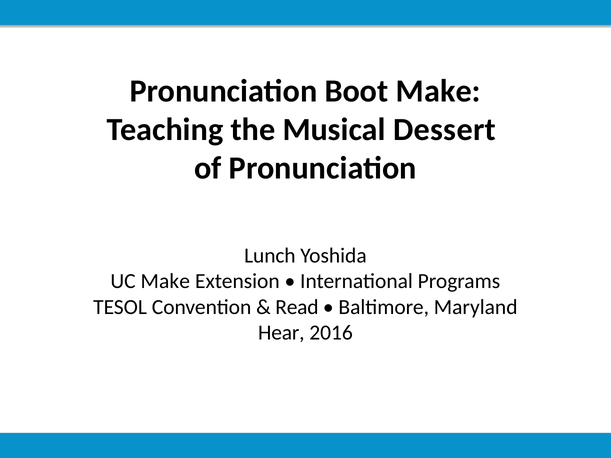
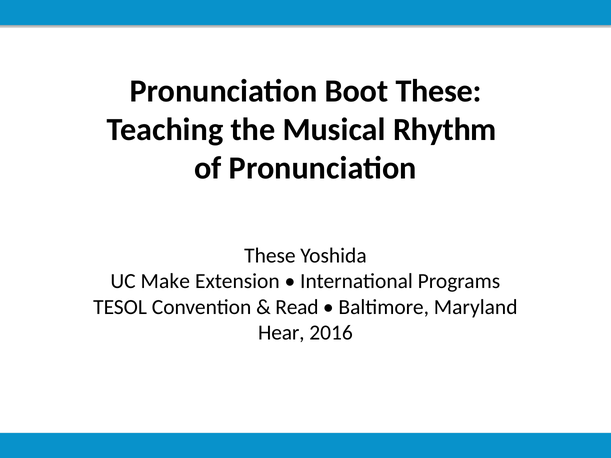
Boot Make: Make -> These (439, 91)
Dessert: Dessert -> Rhythm (445, 130)
Lunch: Lunch -> These (270, 256)
